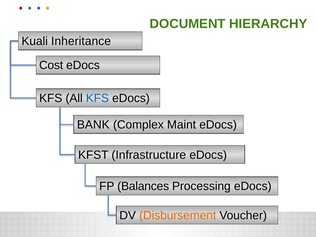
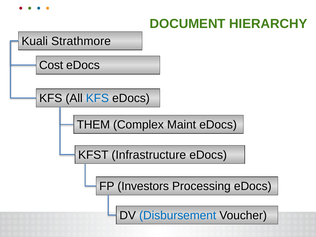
Inheritance: Inheritance -> Strathmore (81, 41)
BANK: BANK -> THEM (93, 125)
Balances: Balances -> Investors (143, 186)
Disbursement colour: orange -> blue (178, 215)
